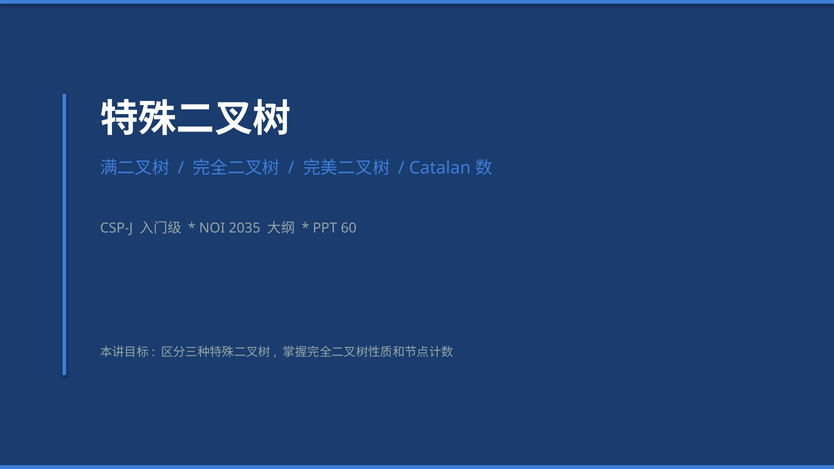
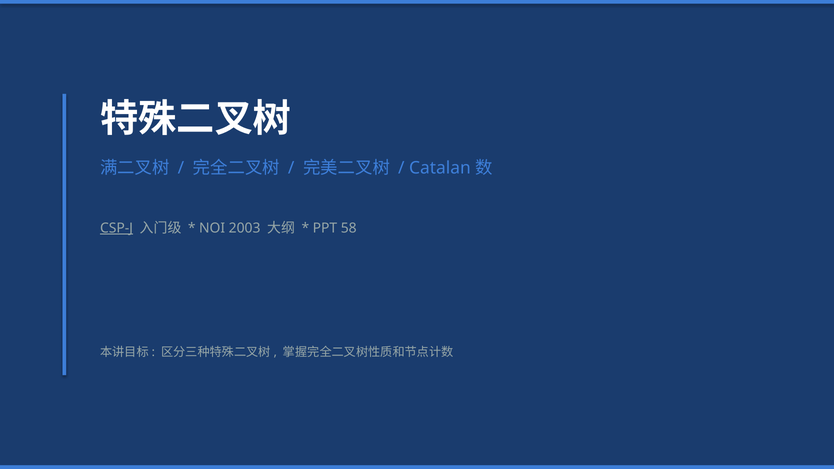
CSP-J underline: none -> present (117, 228)
2035: 2035 -> 2003 (245, 228)
60: 60 -> 58 (349, 228)
